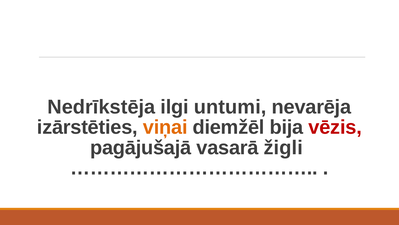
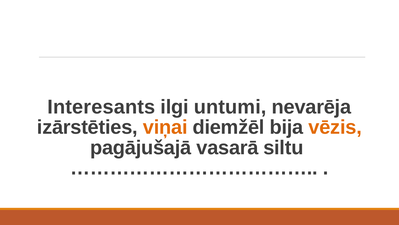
Nedrīkstēja: Nedrīkstēja -> Interesants (101, 107)
vēzis colour: red -> orange (335, 127)
žigli: žigli -> siltu (283, 147)
